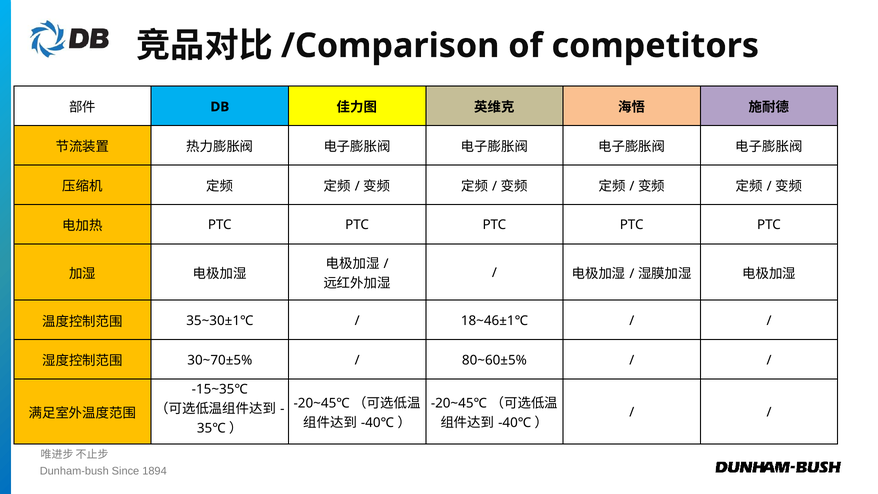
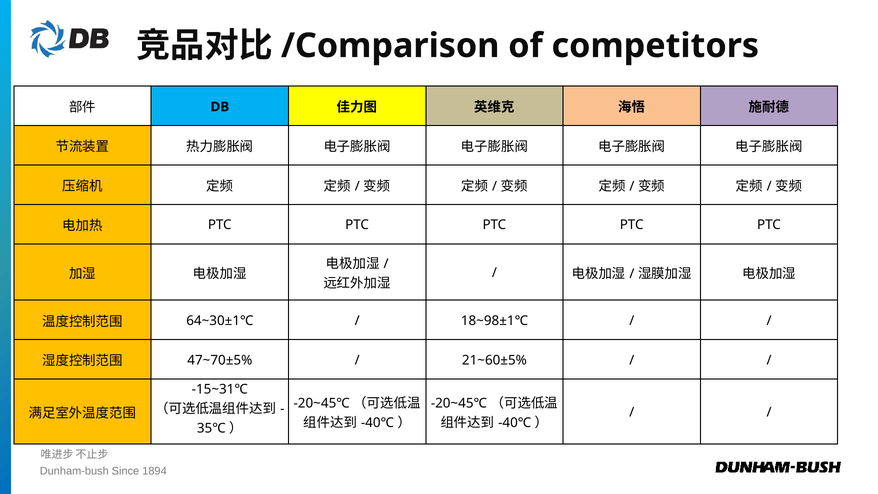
35~30±1℃: 35~30±1℃ -> 64~30±1℃ (220, 321)
18~46±1℃: 18~46±1℃ -> 18~98±1℃ (494, 321)
30~70±5%: 30~70±5% -> 47~70±5% (220, 360)
80~60±5%: 80~60±5% -> 21~60±5% (494, 360)
-15~35℃: -15~35℃ -> -15~31℃ (220, 389)
